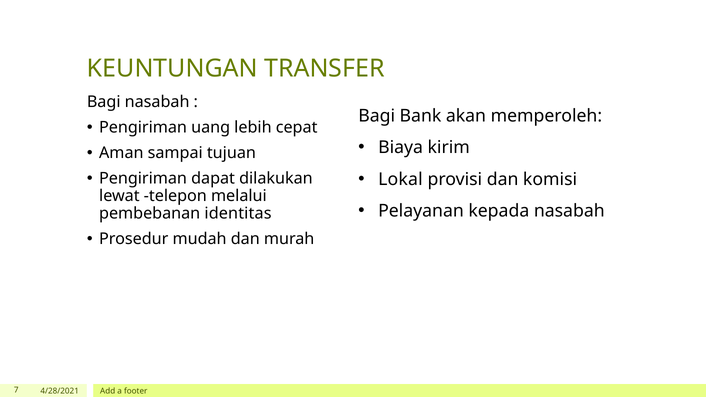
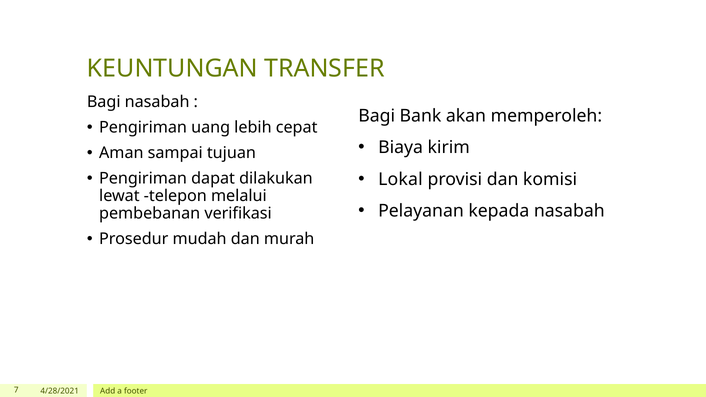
identitas: identitas -> verifikasi (238, 213)
